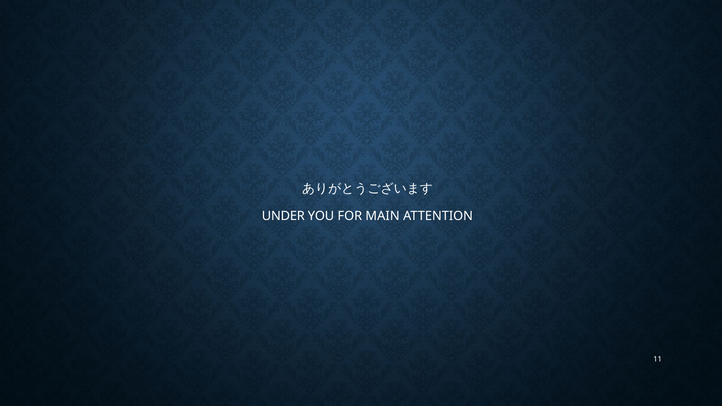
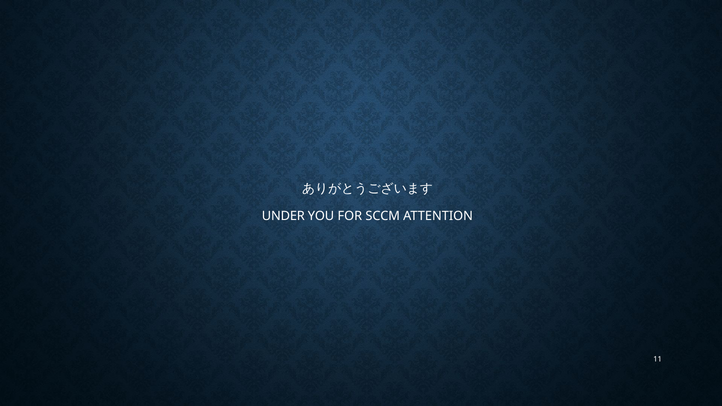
MAIN: MAIN -> SCCM (383, 216)
